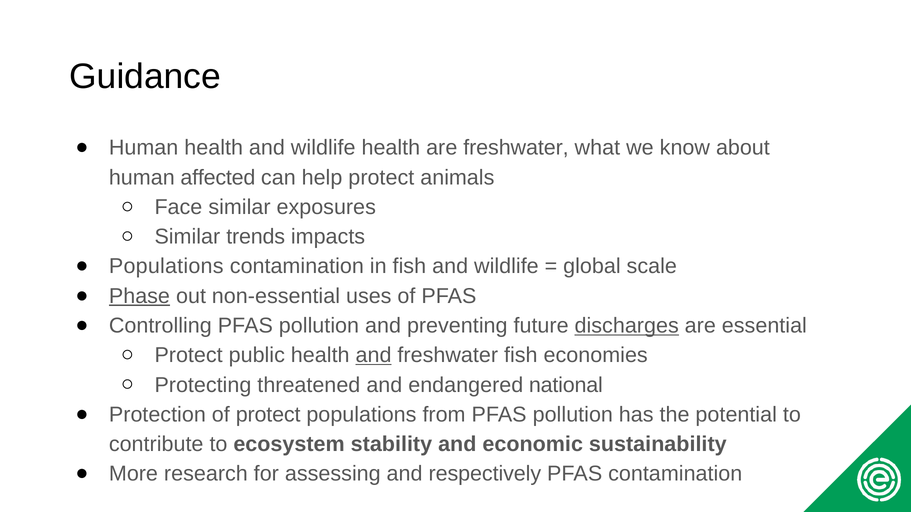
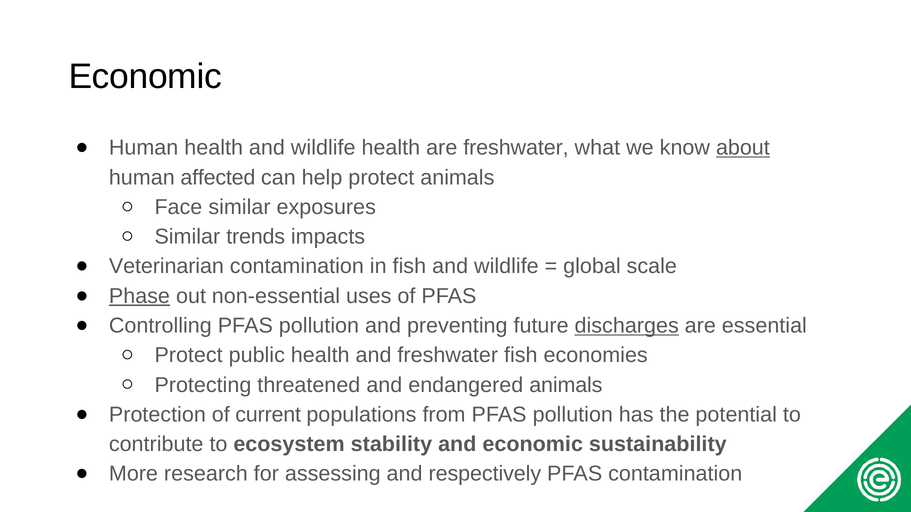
Guidance: Guidance -> Economic (145, 77)
about underline: none -> present (743, 148)
Populations: Populations -> Veterinarian (166, 267)
and underline: present -> none (374, 356)
endangered national: national -> animals (566, 385)
of protect: protect -> current (268, 415)
